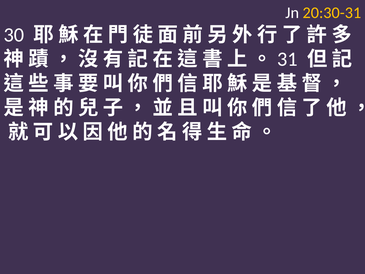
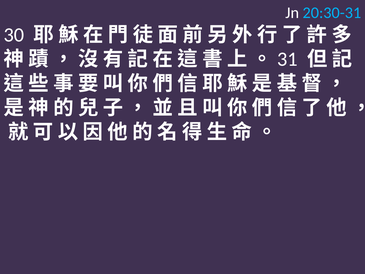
20:30-31 colour: yellow -> light blue (332, 13)
